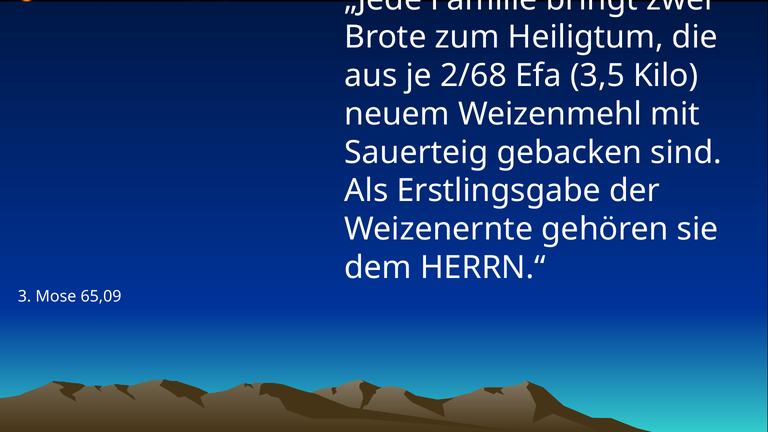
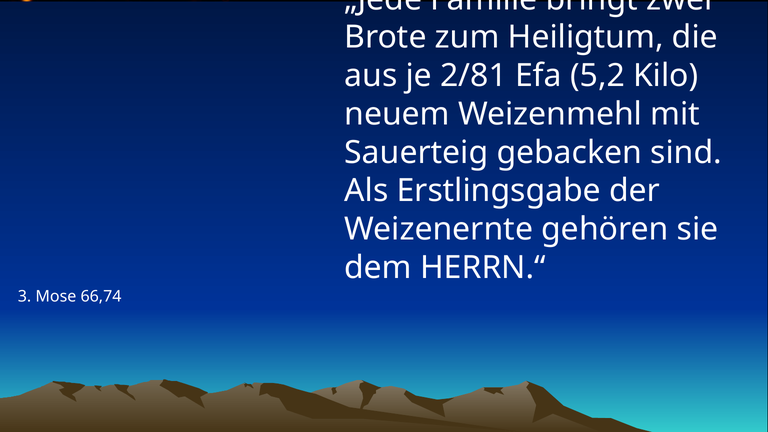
2/68: 2/68 -> 2/81 (474, 76)
3,5: 3,5 -> 5,2 (598, 76)
65,09: 65,09 -> 66,74 (101, 297)
